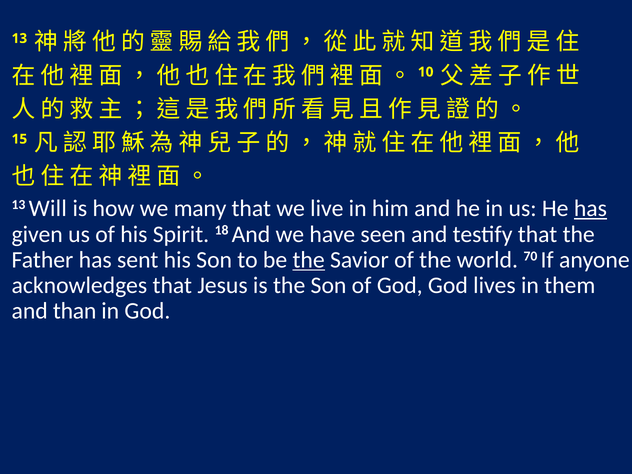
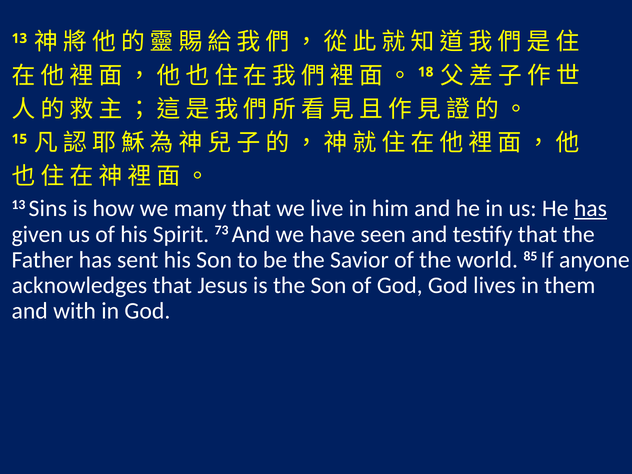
10: 10 -> 18 (426, 72)
Will: Will -> Sins (48, 209)
18: 18 -> 73 (222, 230)
the underline: present -> none (309, 260)
70: 70 -> 85 (531, 256)
than: than -> with (75, 311)
